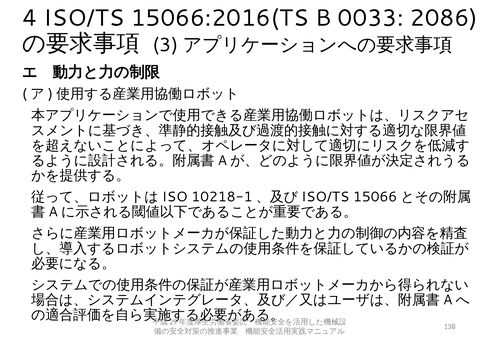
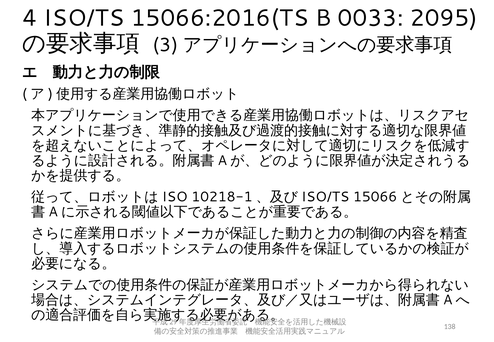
2086: 2086 -> 2095 (444, 18)
